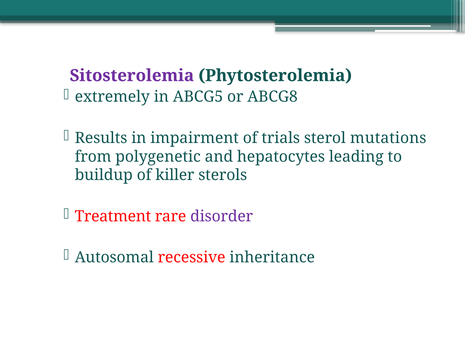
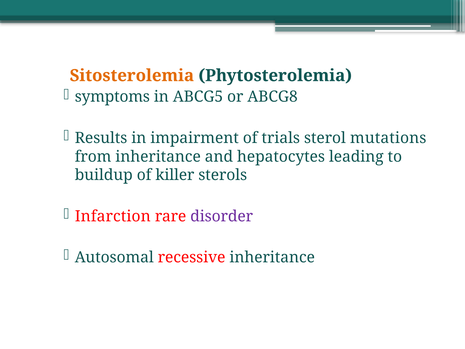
Sitosterolemia colour: purple -> orange (132, 76)
extremely: extremely -> symptoms (112, 97)
from polygenetic: polygenetic -> inheritance (158, 156)
Treatment: Treatment -> Infarction (113, 216)
